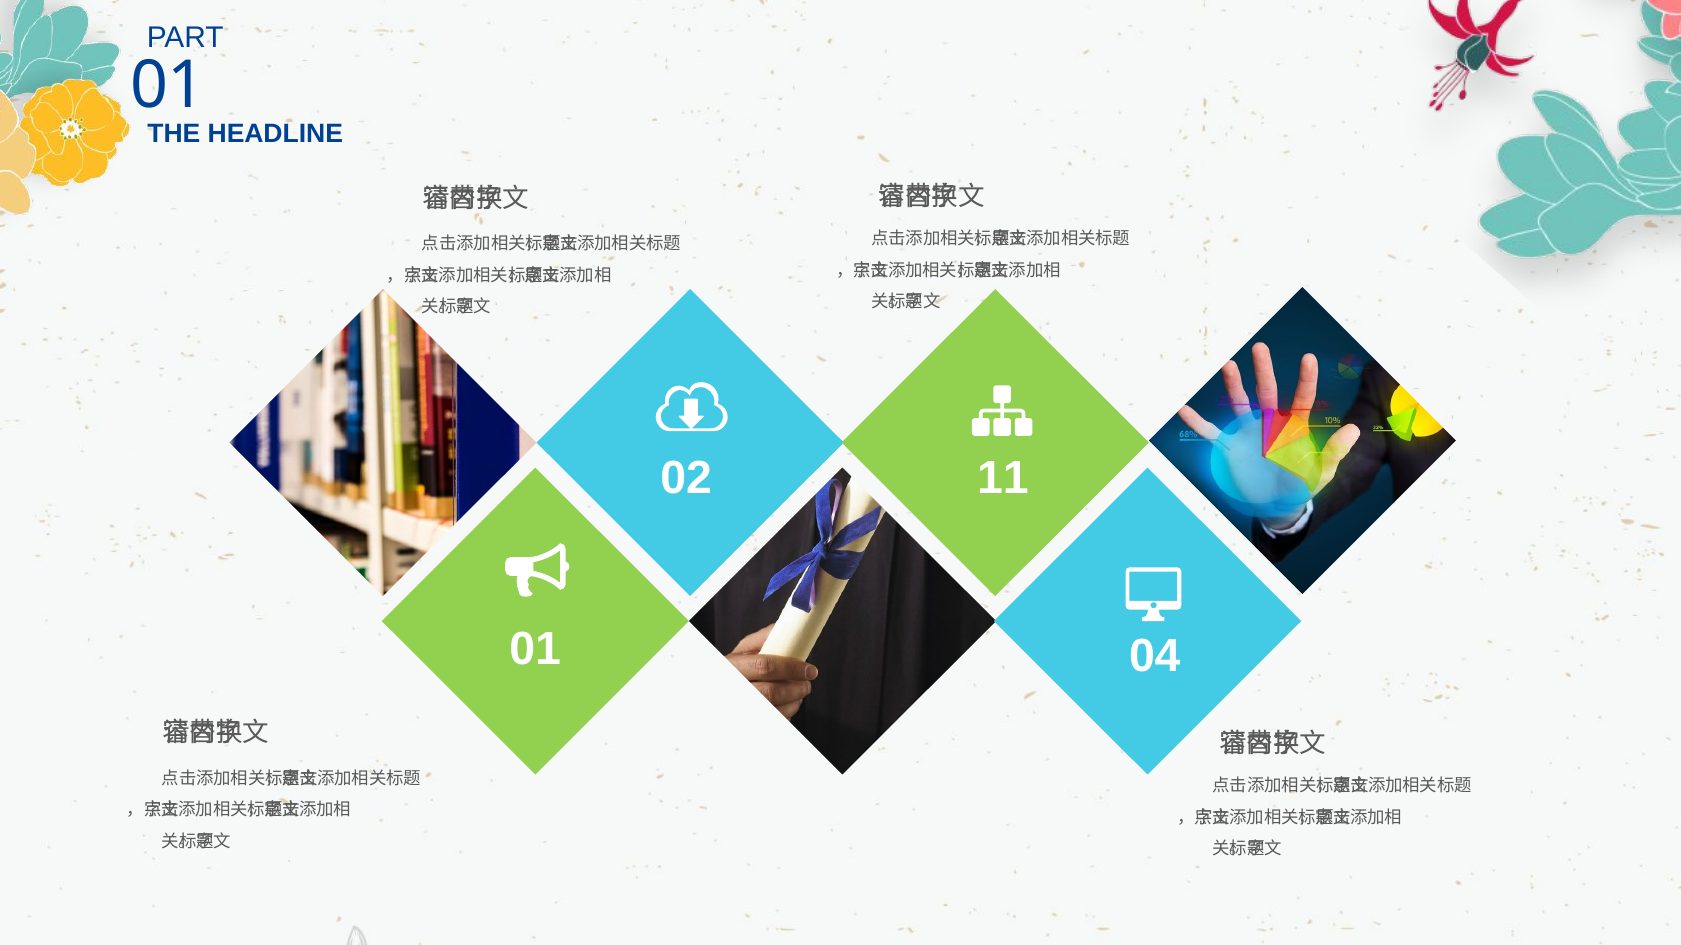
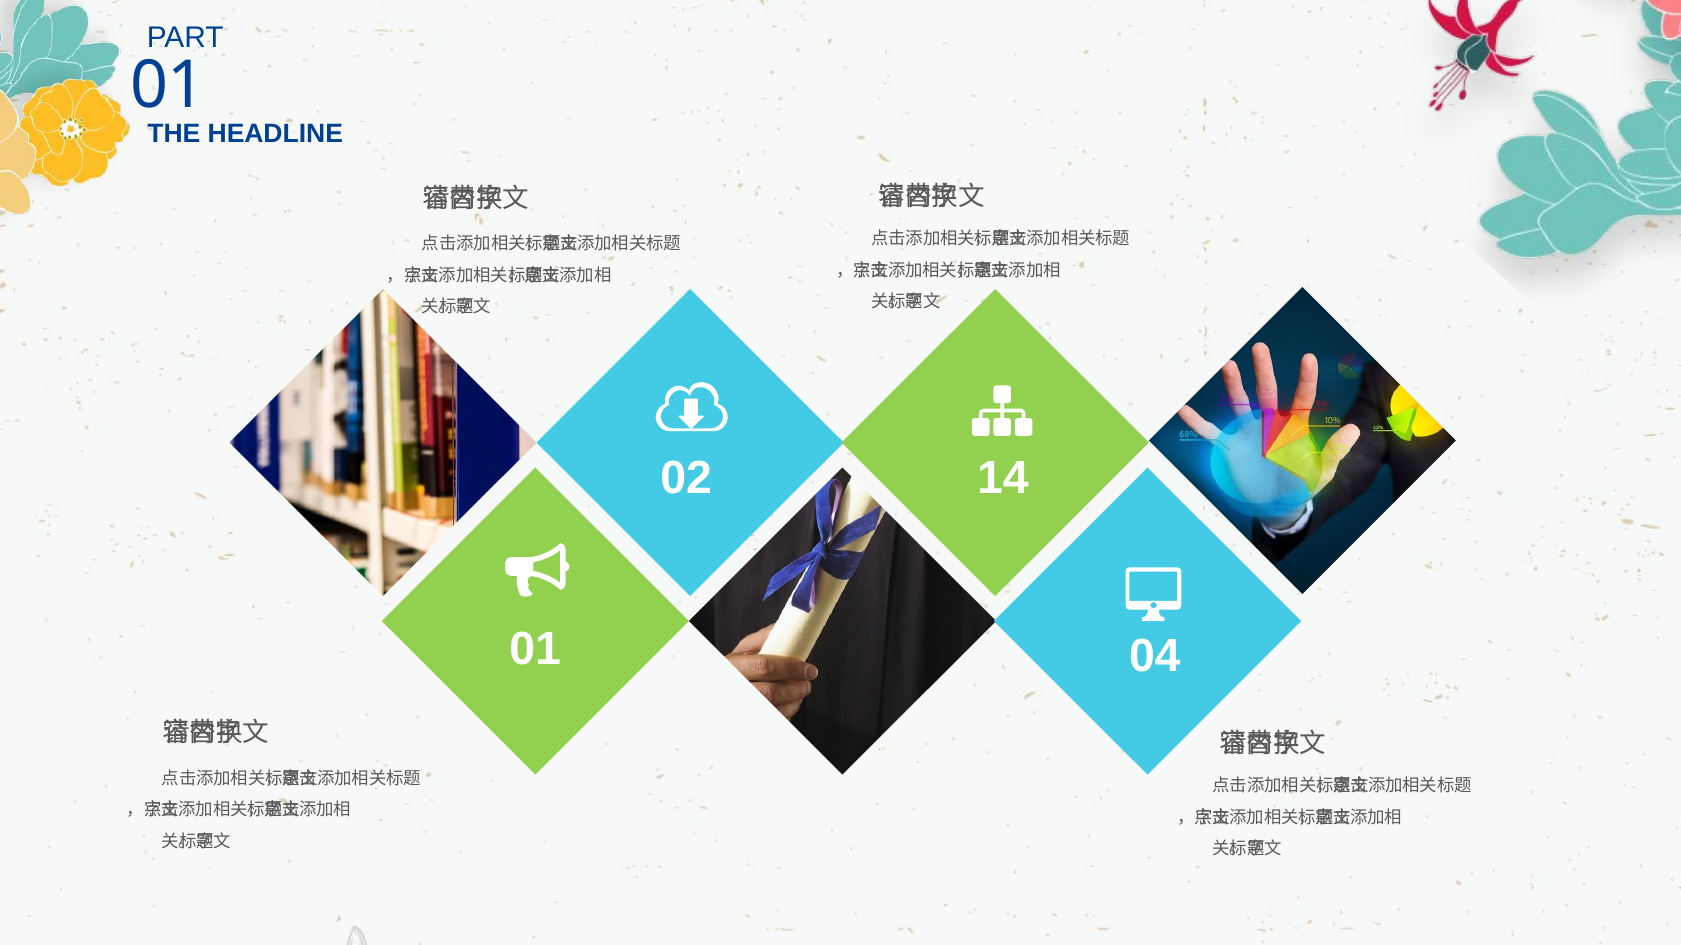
11: 11 -> 14 (1003, 478)
